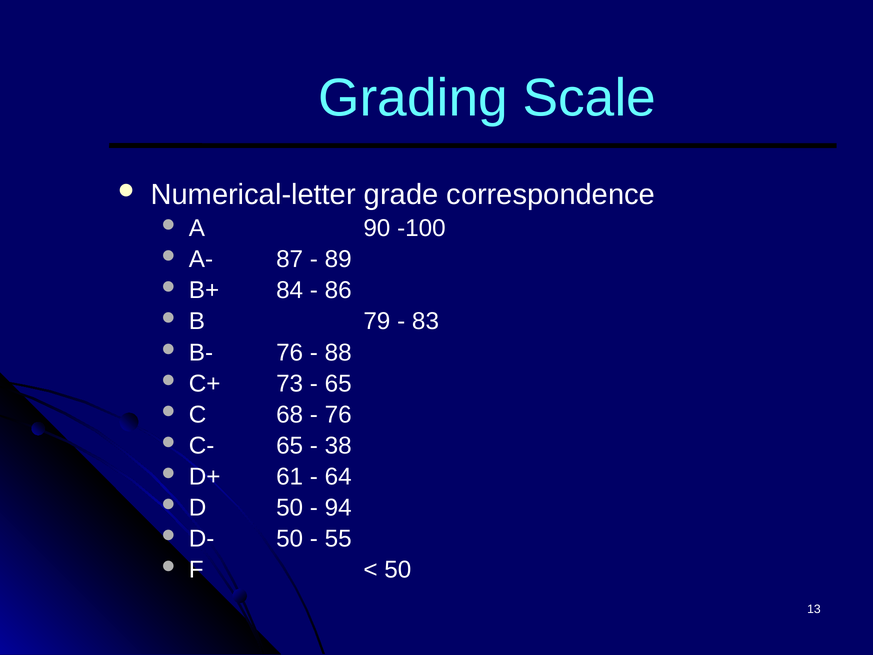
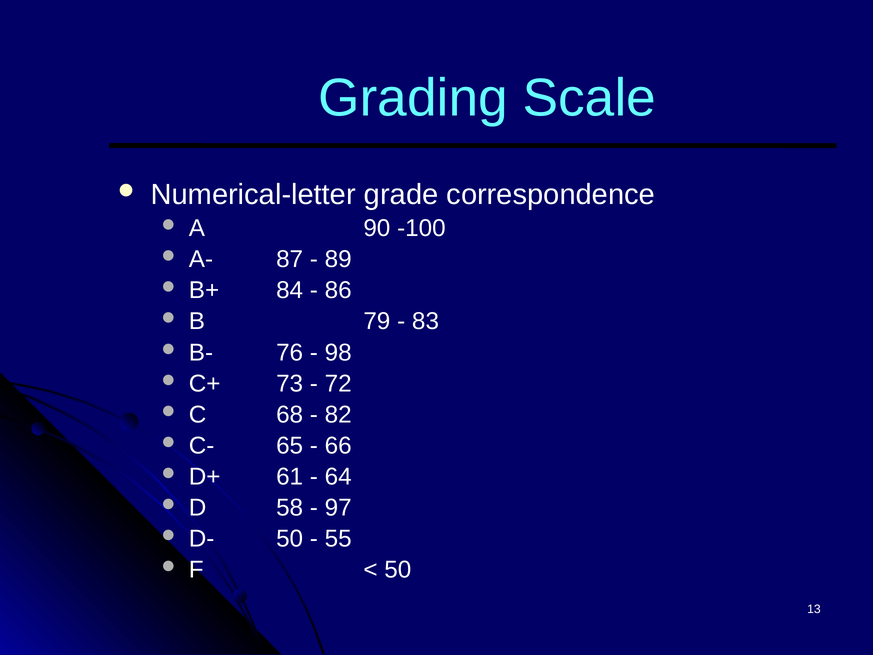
88: 88 -> 98 (338, 352)
65: 65 -> 72 (338, 383)
76: 76 -> 82 (338, 414)
38: 38 -> 66 (338, 445)
D 50: 50 -> 58 (290, 508)
94: 94 -> 97 (338, 508)
